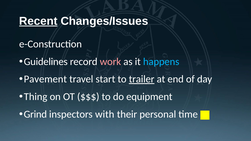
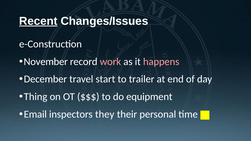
Guidelines: Guidelines -> November (46, 62)
happens colour: light blue -> pink (161, 62)
Pavement: Pavement -> December (45, 79)
trailer underline: present -> none (142, 79)
Grind: Grind -> Email (35, 114)
with: with -> they (105, 114)
